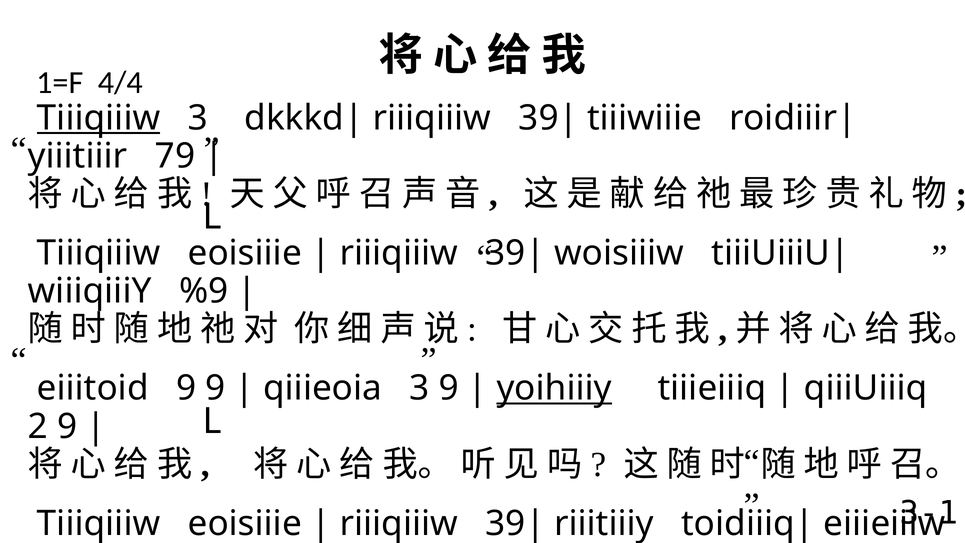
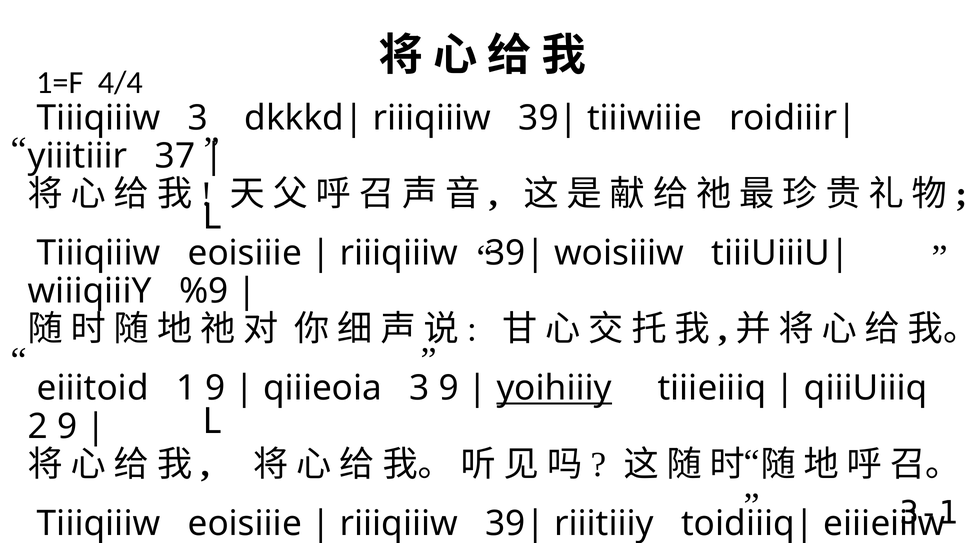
Tiiiqiiiw underline: present -> none (99, 118)
79: 79 -> 37 (175, 156)
eiiitoid 9: 9 -> 1 (186, 388)
